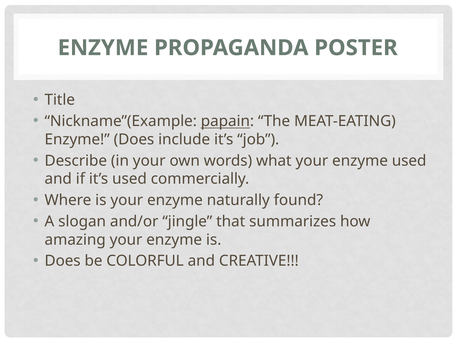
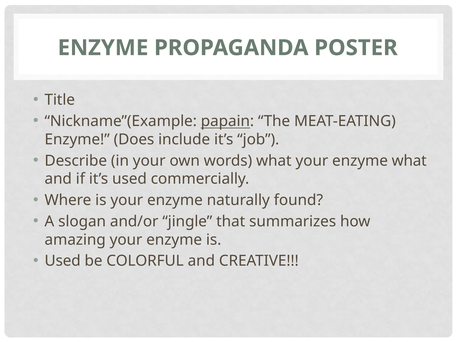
enzyme used: used -> what (409, 161)
Does: Does -> Used (63, 262)
